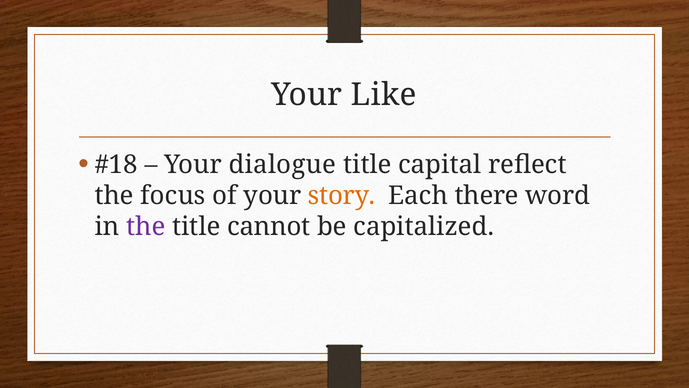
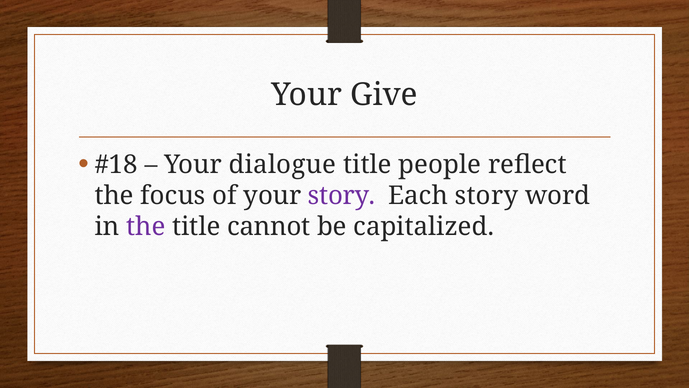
Like: Like -> Give (384, 95)
capital: capital -> people (440, 164)
story colour: orange -> purple (342, 195)
Each there: there -> story (486, 195)
